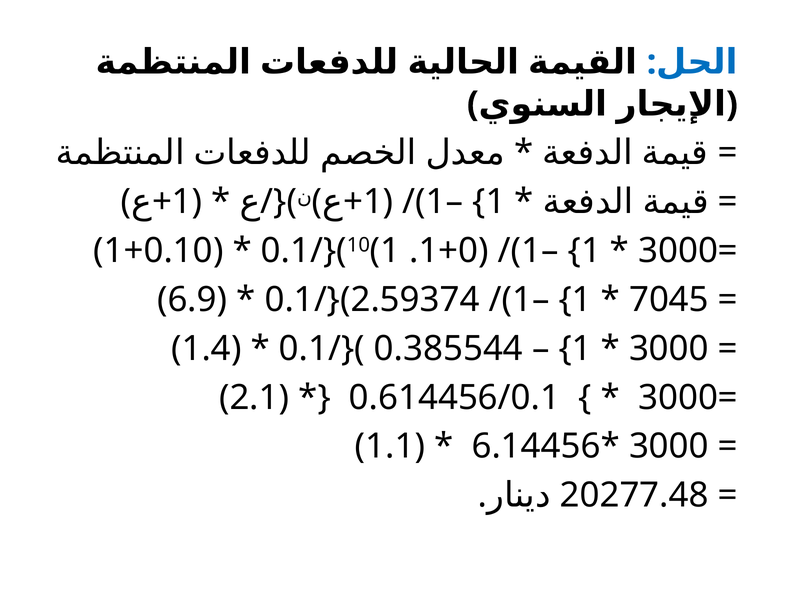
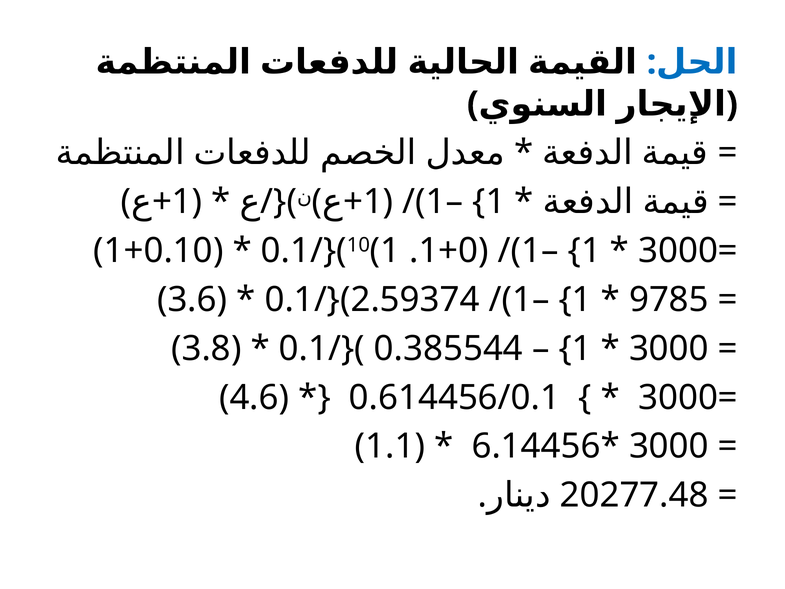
6.9: 6.9 -> 3.6 (192, 300)
7045: 7045 -> 9785 (669, 300)
1.4: 1.4 -> 3.8 (206, 348)
2.1: 2.1 -> 4.6 (254, 397)
